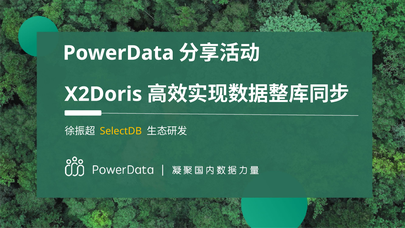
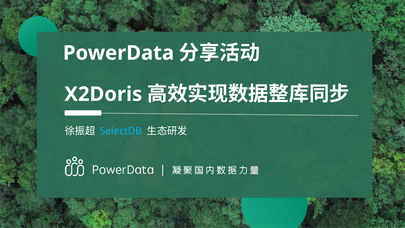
SelectDB colour: yellow -> light blue (121, 131)
